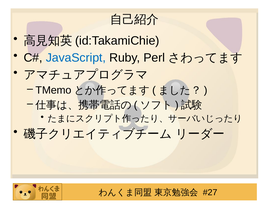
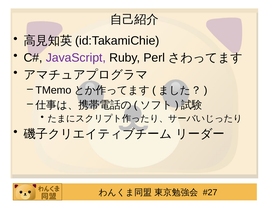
JavaScript colour: blue -> purple (76, 58)
